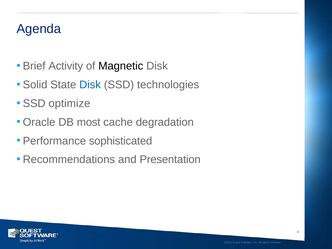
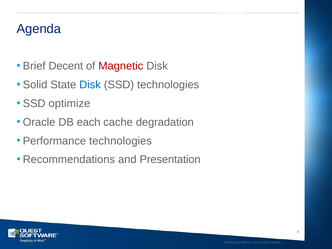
Activity: Activity -> Decent (66, 66)
Magnetic colour: black -> red (121, 66)
most: most -> each (89, 122)
Performance sophisticated: sophisticated -> technologies (120, 141)
